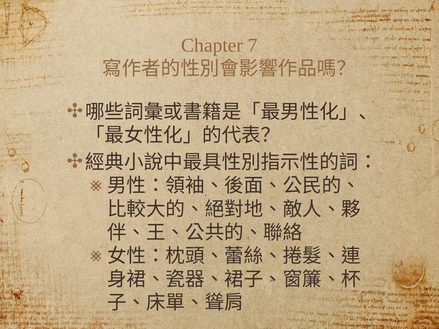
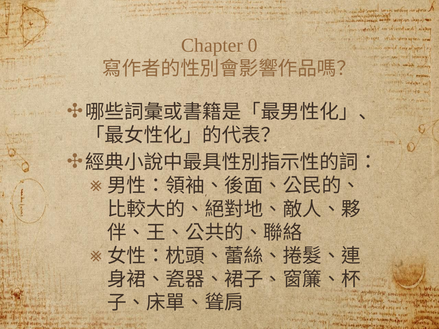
7: 7 -> 0 (253, 45)
